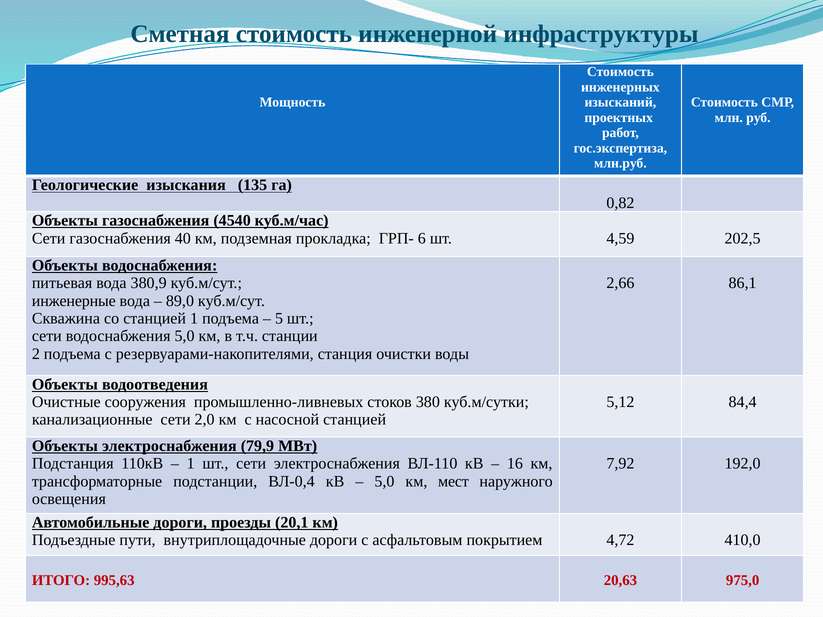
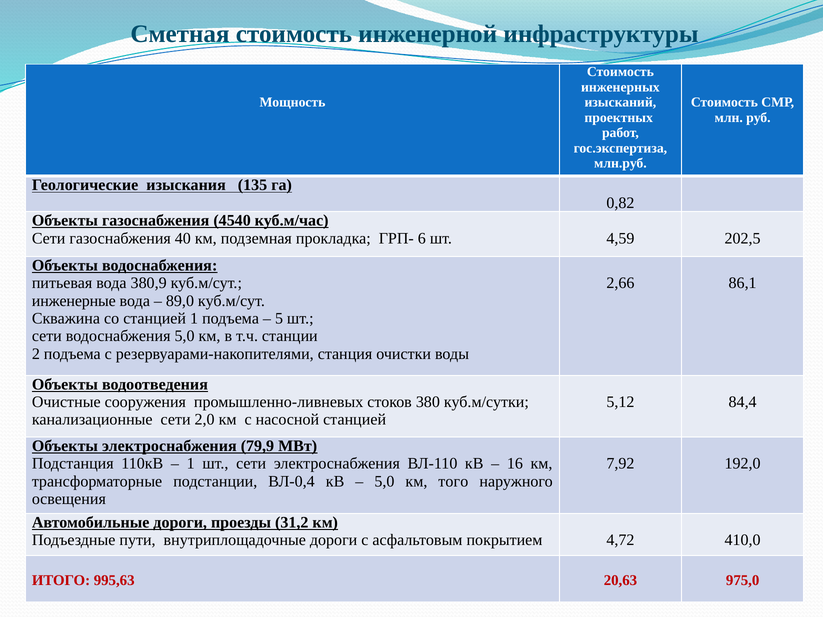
мест: мест -> того (453, 481)
20,1: 20,1 -> 31,2 (292, 523)
